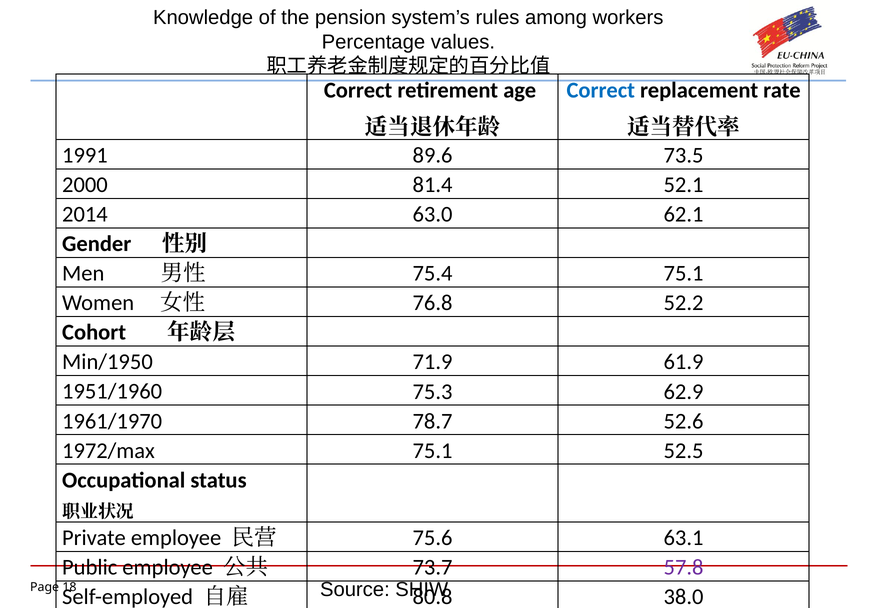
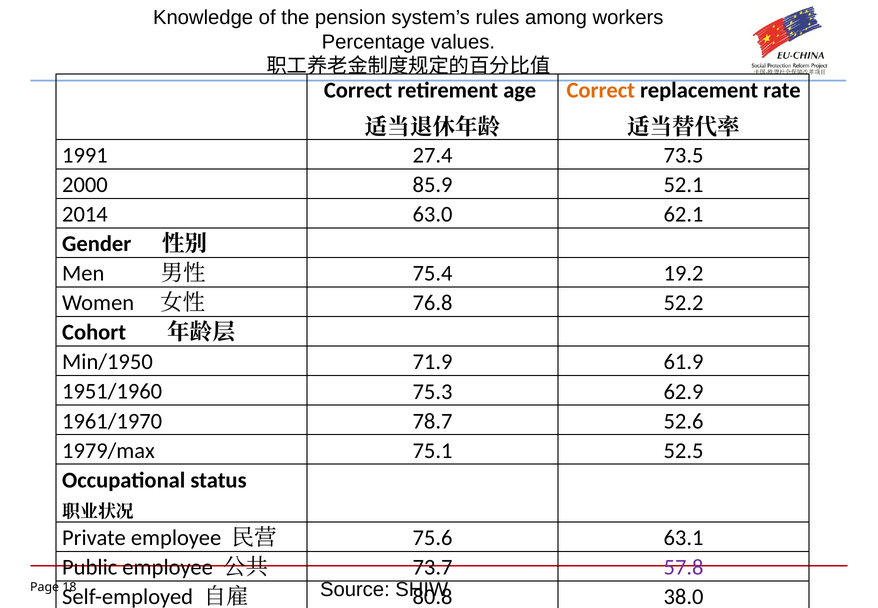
Correct colour: blue -> orange (601, 90)
89.6: 89.6 -> 27.4 (433, 155)
81.4: 81.4 -> 85.9 (433, 185)
75.4 75.1: 75.1 -> 19.2 (684, 273)
1972/max: 1972/max -> 1979/max (108, 450)
